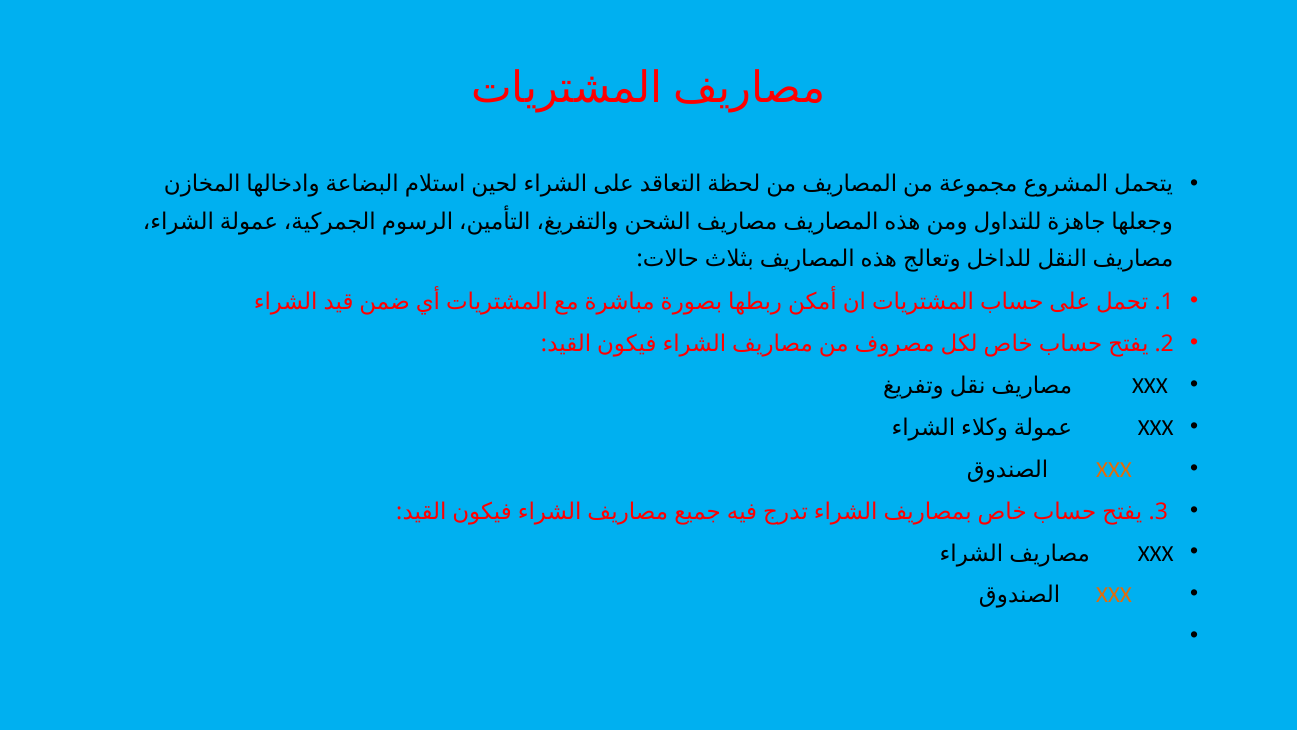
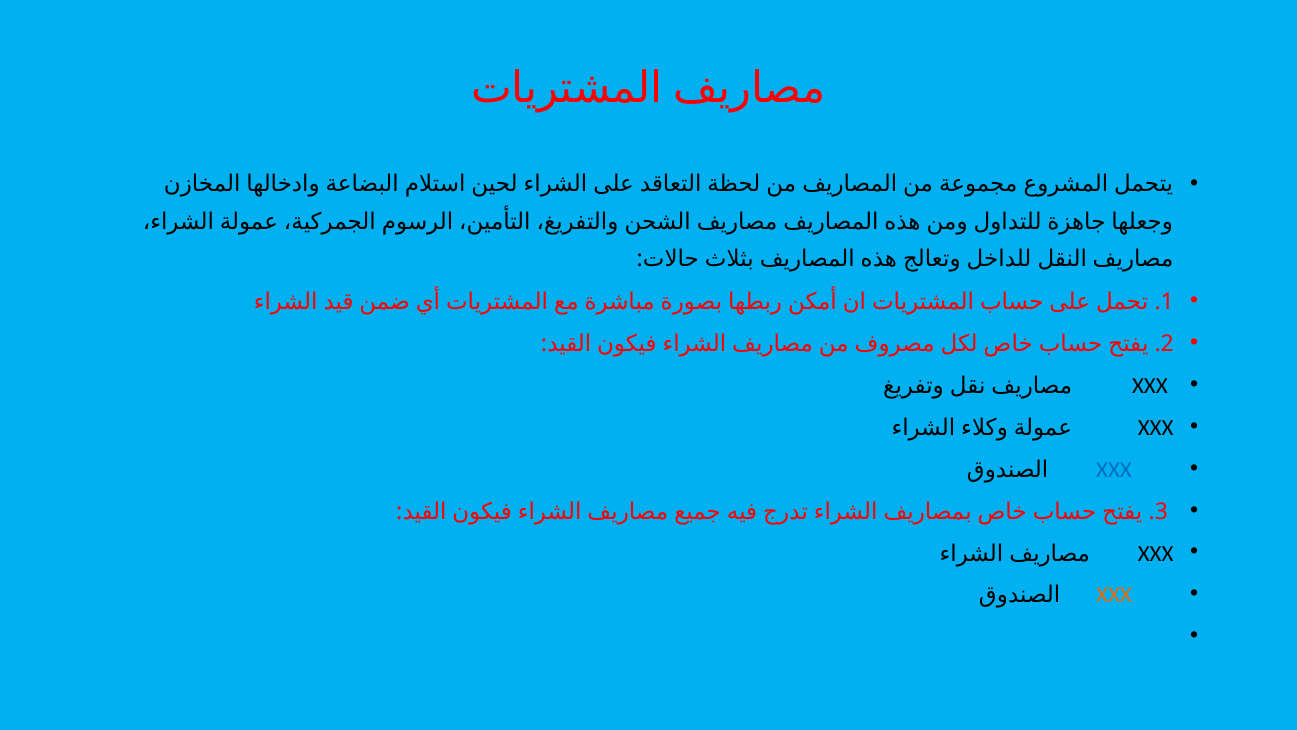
XXX colour: orange -> blue (1114, 469)
